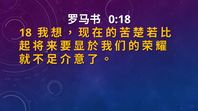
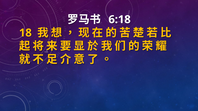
0:18: 0:18 -> 6:18 (120, 20)
